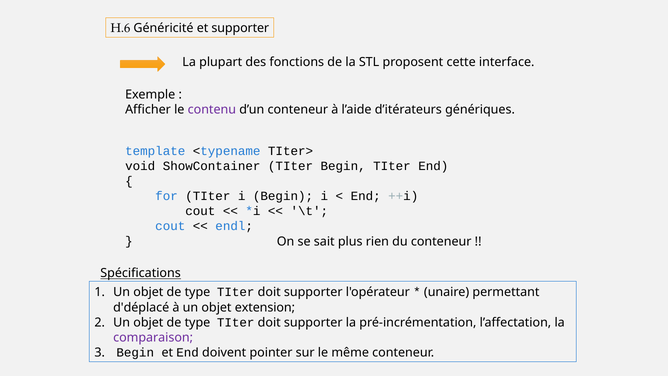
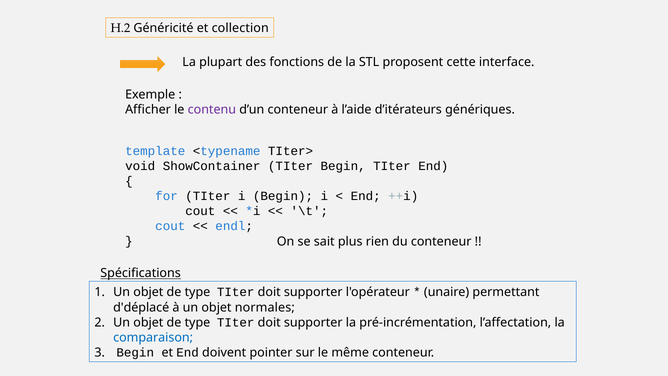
H.6: H.6 -> H.2 (120, 28)
et supporter: supporter -> collection (240, 28)
extension: extension -> normales (265, 307)
comparaison colour: purple -> blue (153, 337)
